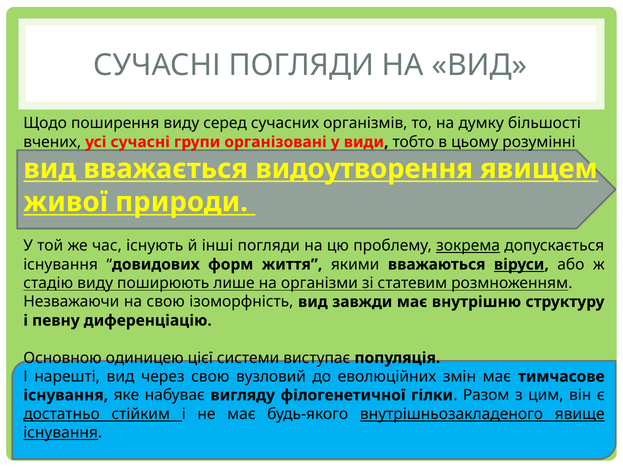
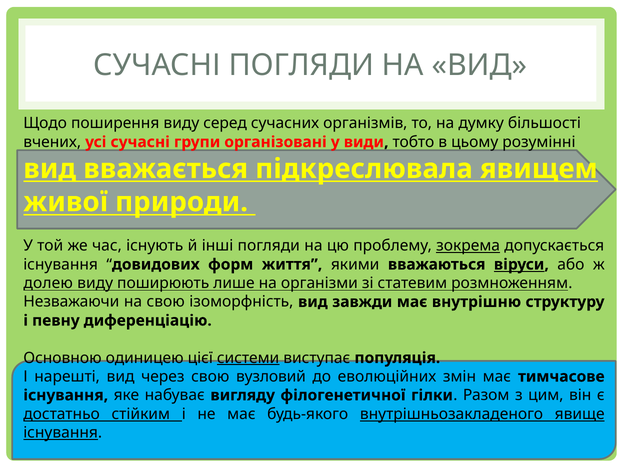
видоутворення: видоутворення -> підкреслювала (364, 169)
стадію: стадію -> долею (48, 283)
системи underline: none -> present (248, 358)
